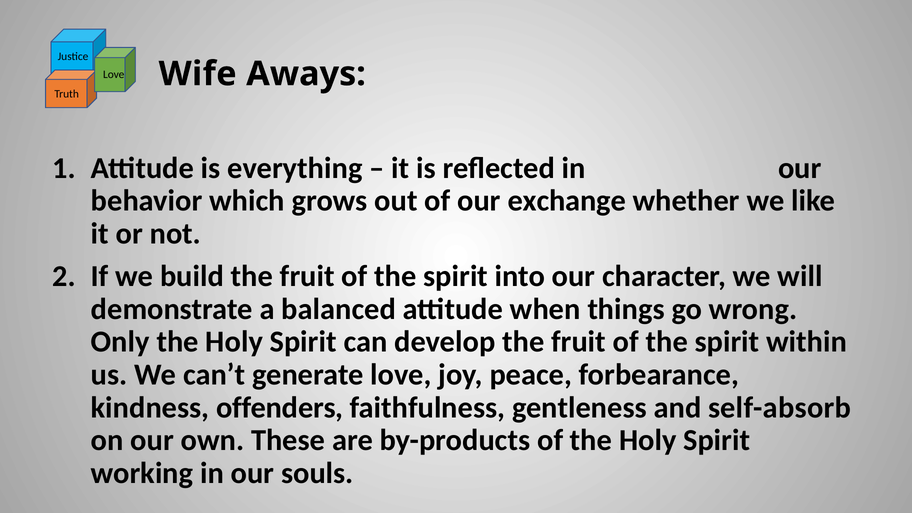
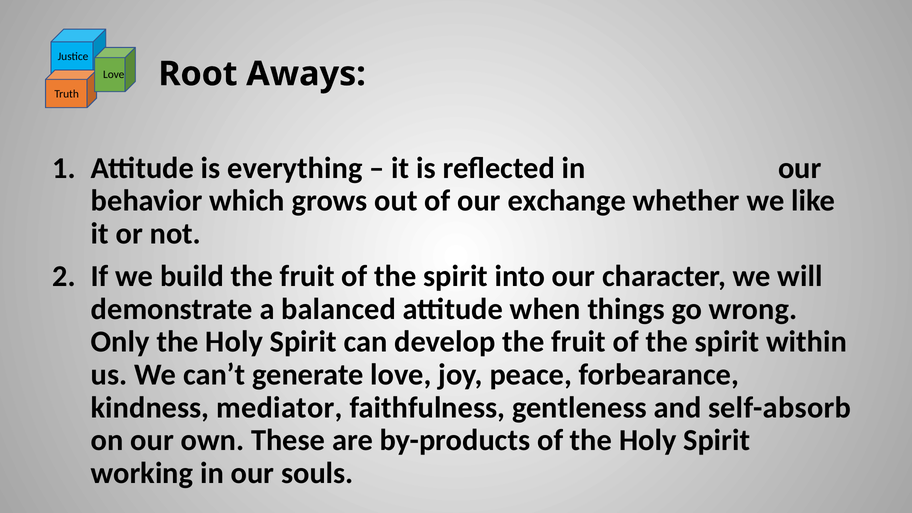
Wife: Wife -> Root (198, 74)
offenders: offenders -> mediator (279, 408)
